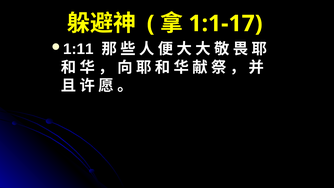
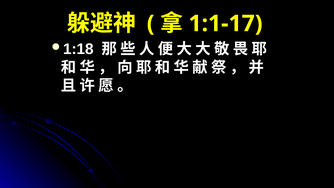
1:11: 1:11 -> 1:18 (78, 49)
